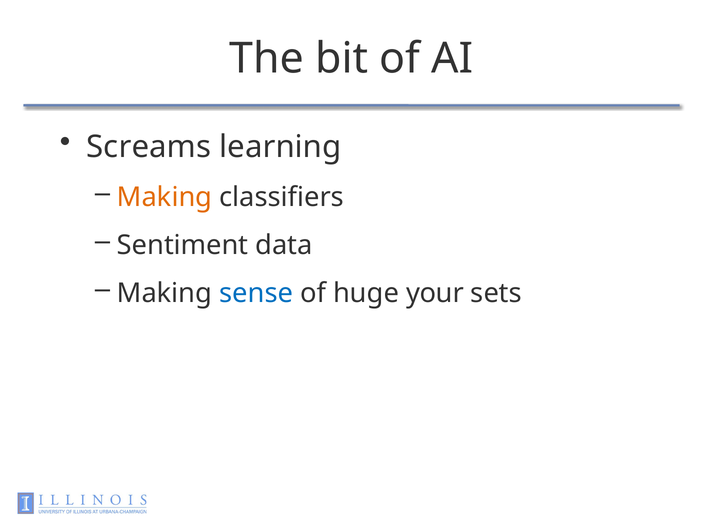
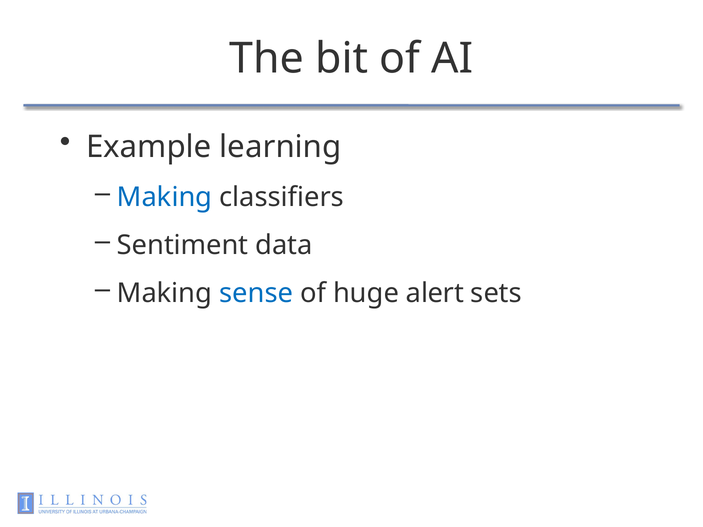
Screams: Screams -> Example (149, 147)
Making colour: orange -> blue (165, 197)
your: your -> alert (435, 293)
